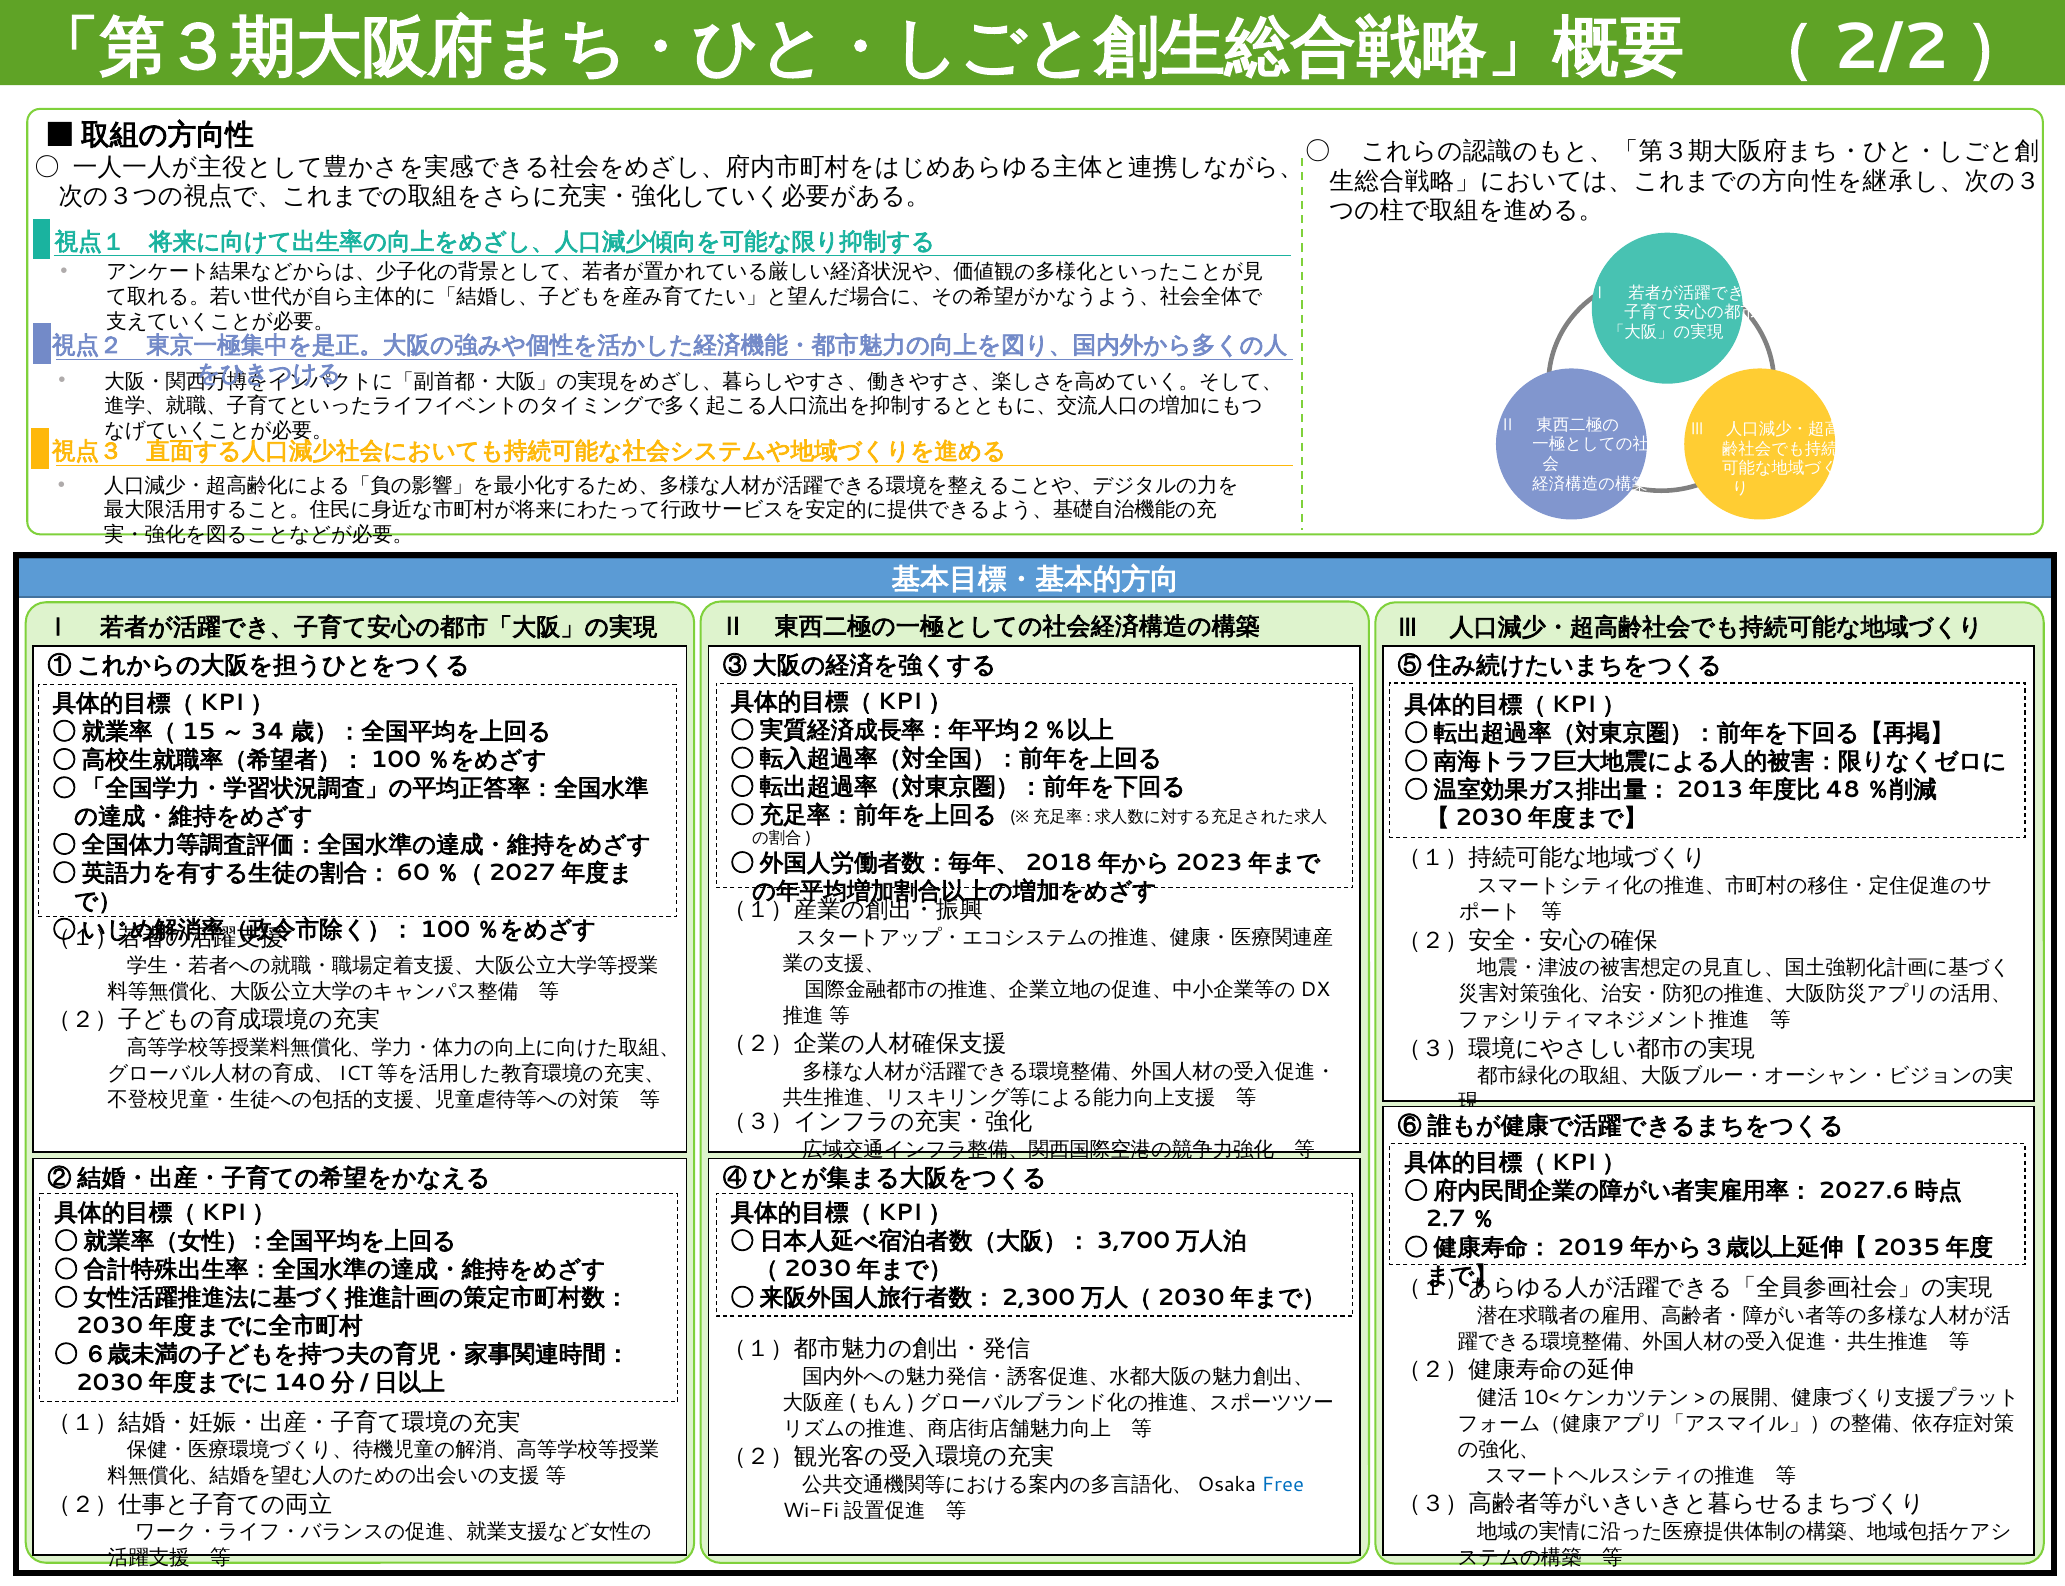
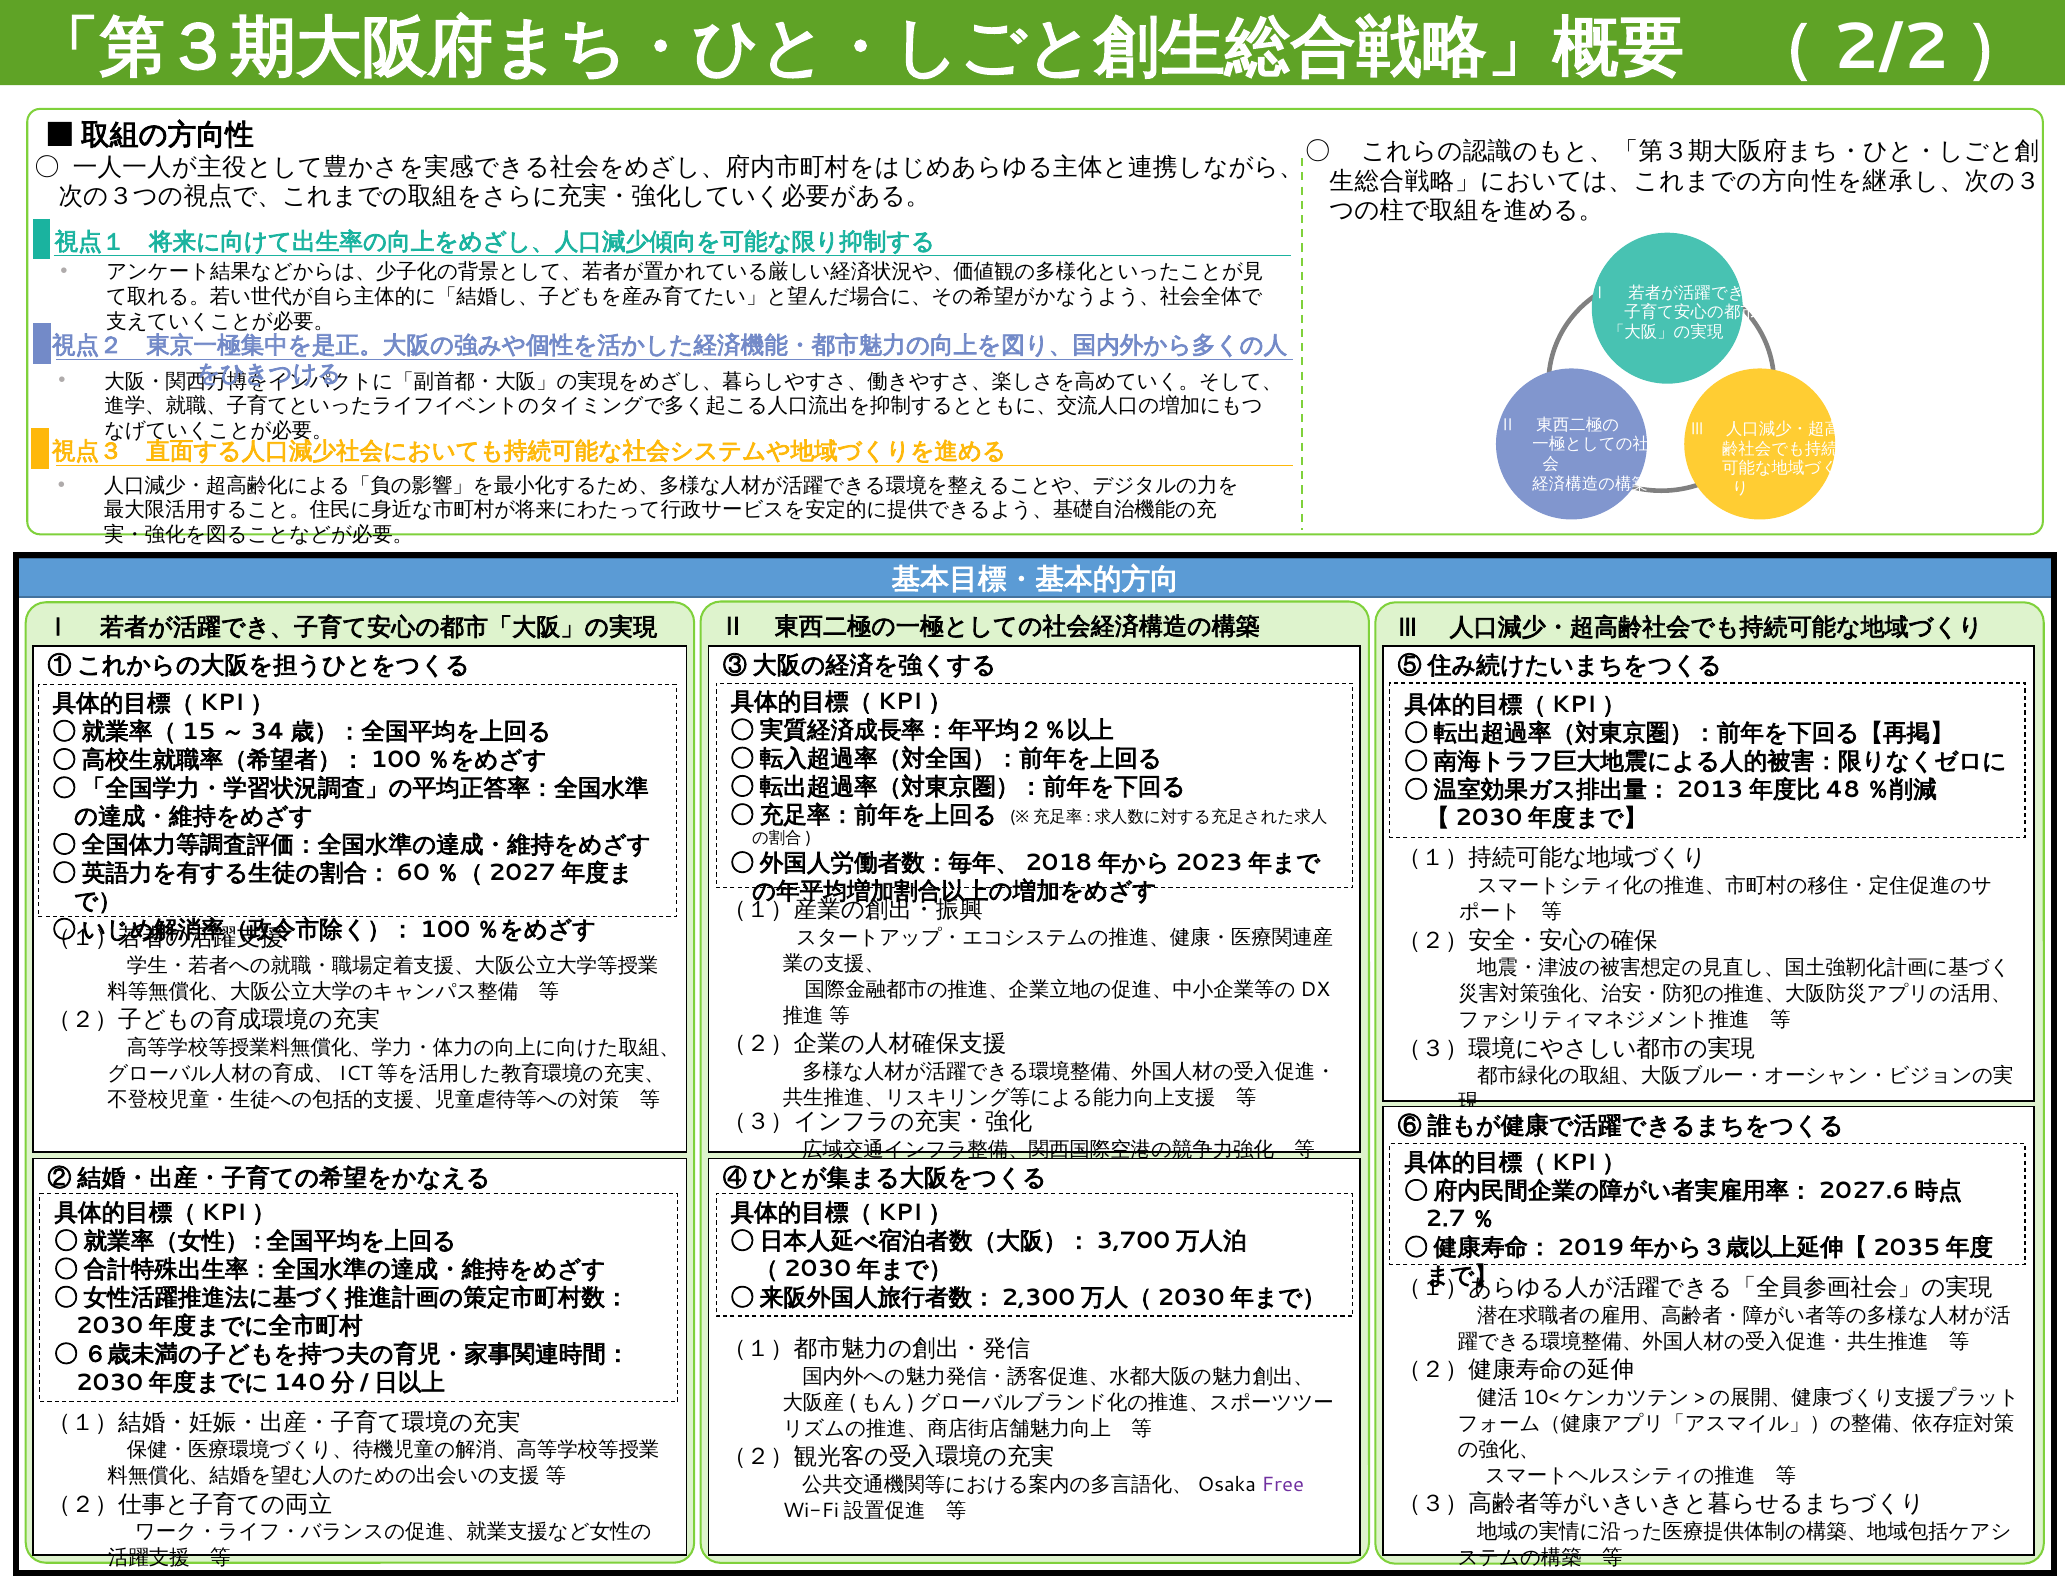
Free colour: blue -> purple (1283, 1484)
